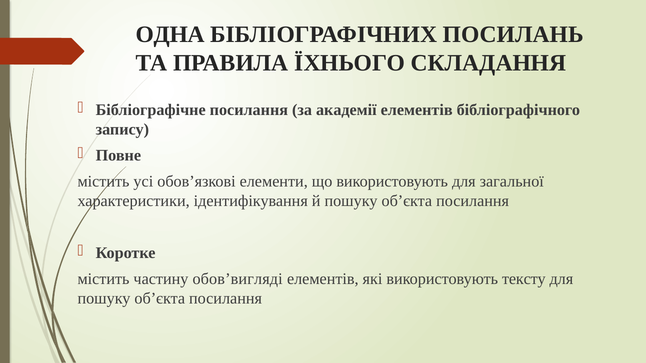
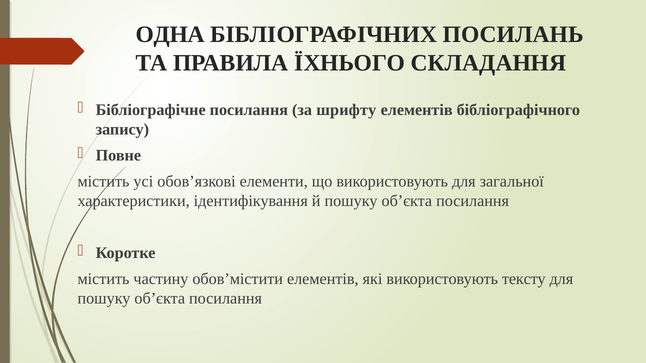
академії: академії -> шрифту (346, 110)
обов’вигляді: обов’вигляді -> обов’містити (238, 279)
